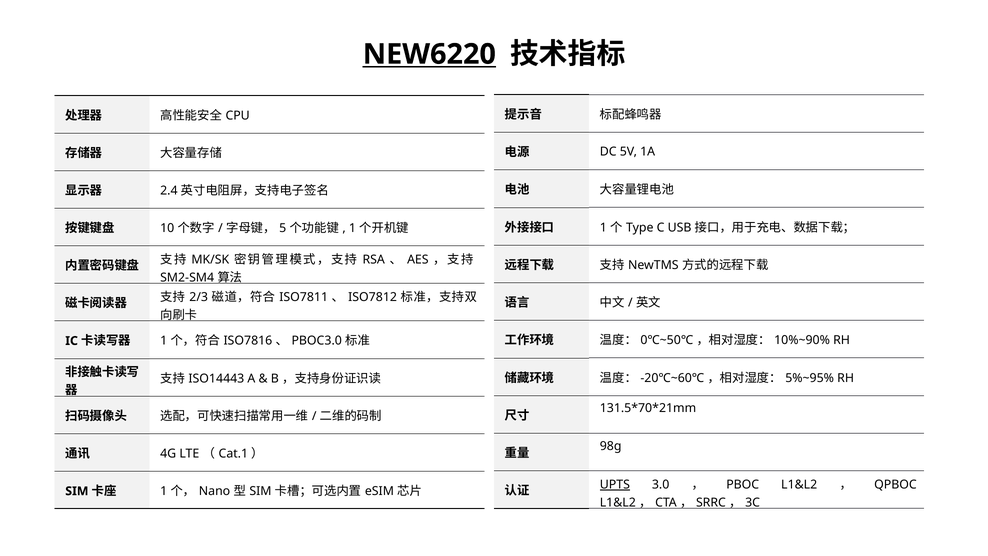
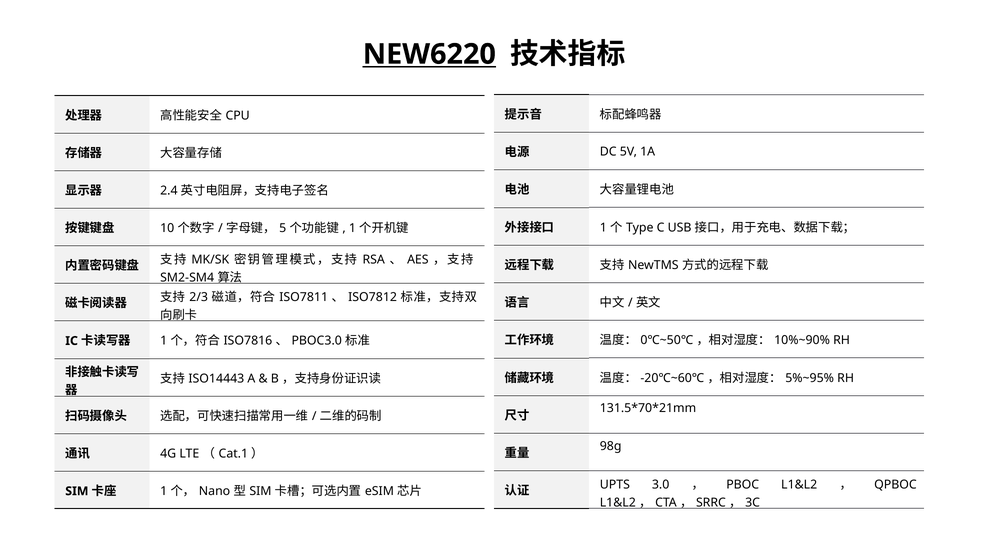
UPTS underline: present -> none (615, 484)
